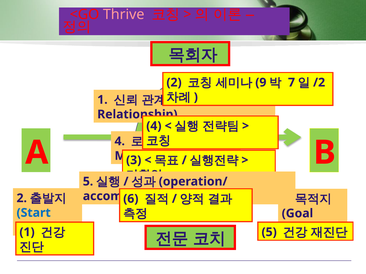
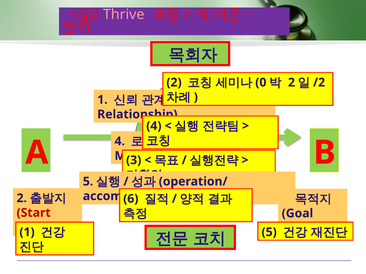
9: 9 -> 0 (261, 83)
7: 7 -> 2 (292, 83)
Start colour: blue -> red (34, 213)
